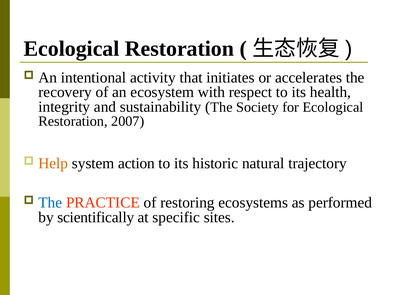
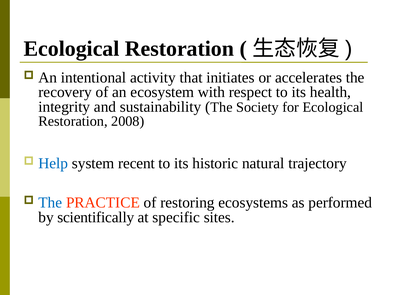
2007: 2007 -> 2008 (128, 121)
Help colour: orange -> blue (53, 164)
action: action -> recent (137, 164)
